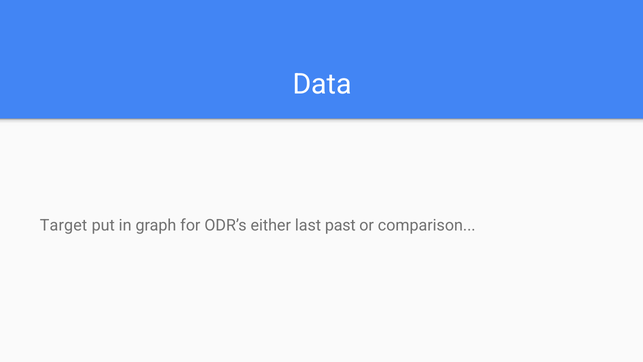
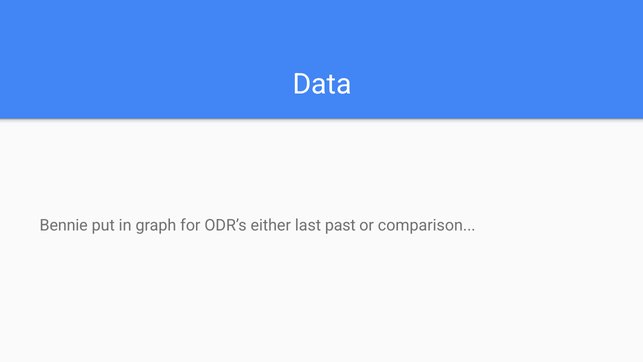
Target: Target -> Bennie (64, 225)
